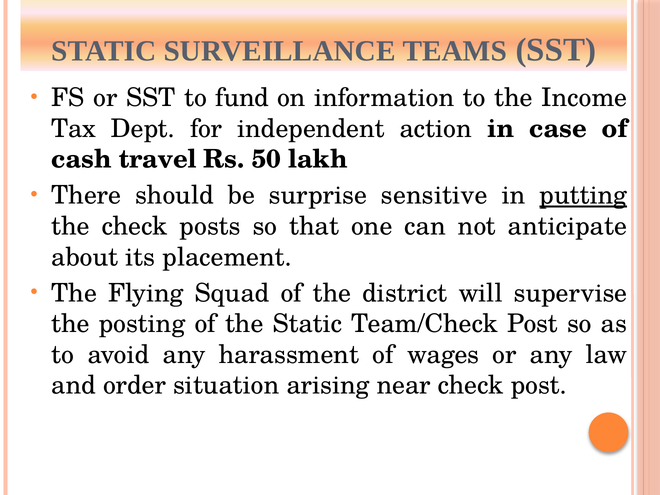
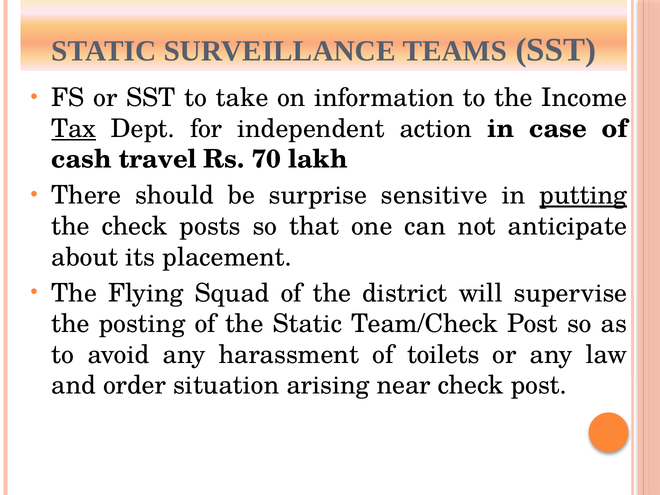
fund: fund -> take (242, 98)
Tax underline: none -> present (74, 129)
50: 50 -> 70 (266, 159)
wages: wages -> toilets (443, 355)
